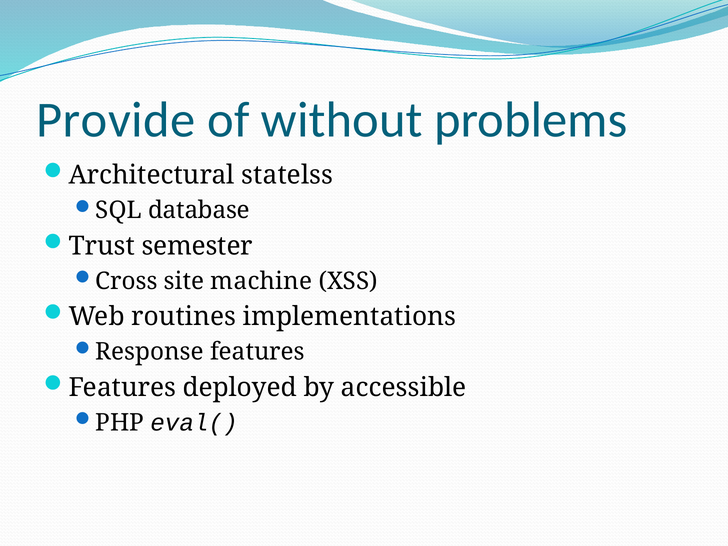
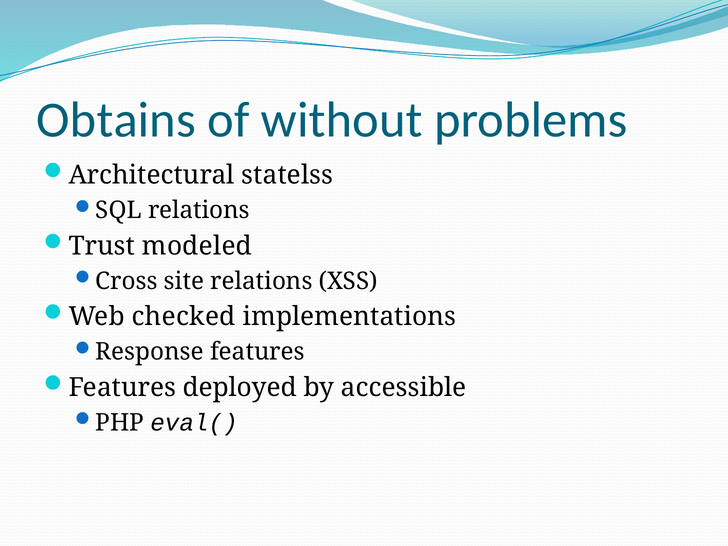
Provide: Provide -> Obtains (116, 120)
SQL database: database -> relations (199, 210)
semester: semester -> modeled (197, 246)
site machine: machine -> relations (261, 281)
routines: routines -> checked (184, 317)
